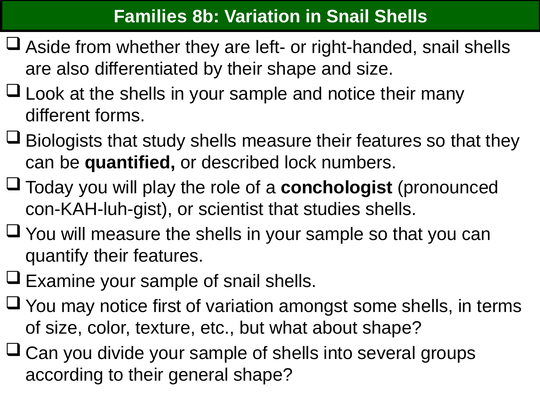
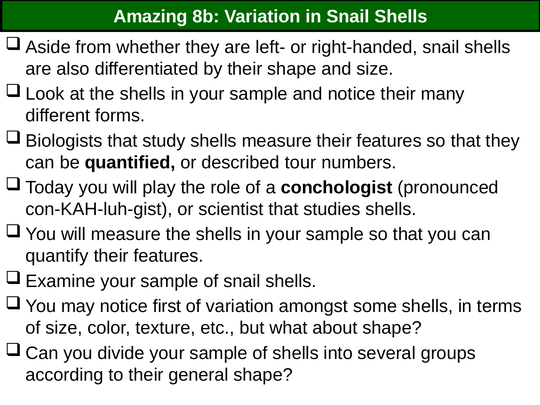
Families: Families -> Amazing (151, 17)
lock: lock -> tour (301, 162)
